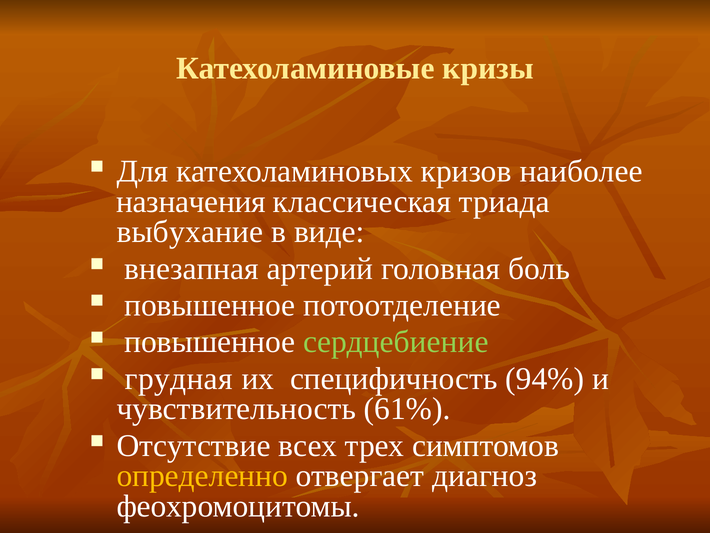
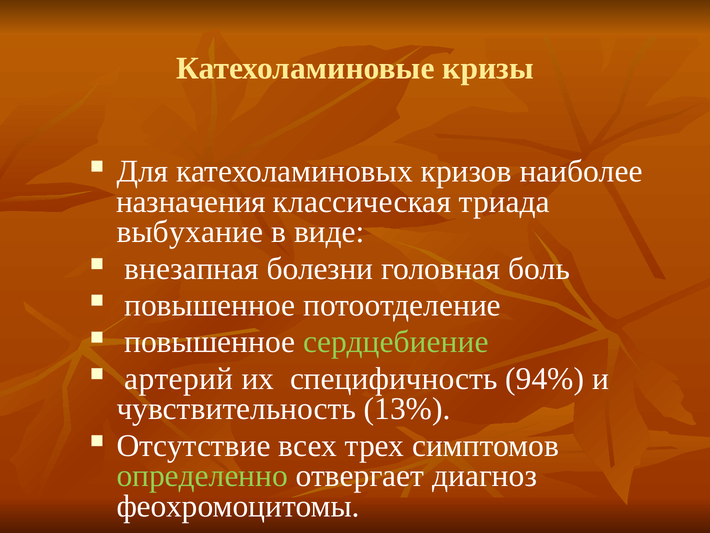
артерий: артерий -> болезни (320, 268)
грудная: грудная -> артерий (179, 378)
61%: 61% -> 13% (407, 409)
определенно colour: yellow -> light green (202, 475)
